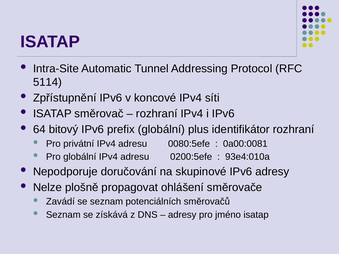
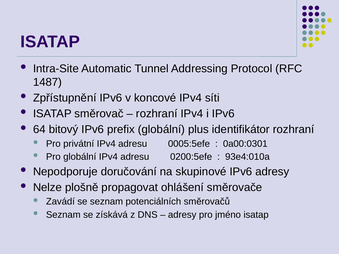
5114: 5114 -> 1487 (47, 82)
0080:5efe: 0080:5efe -> 0005:5efe (189, 144)
0a00:0081: 0a00:0081 -> 0a00:0301 (245, 144)
